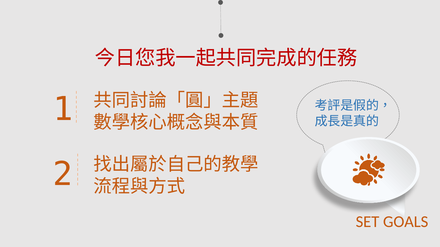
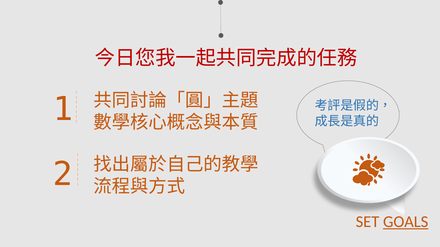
GOALS underline: none -> present (406, 222)
